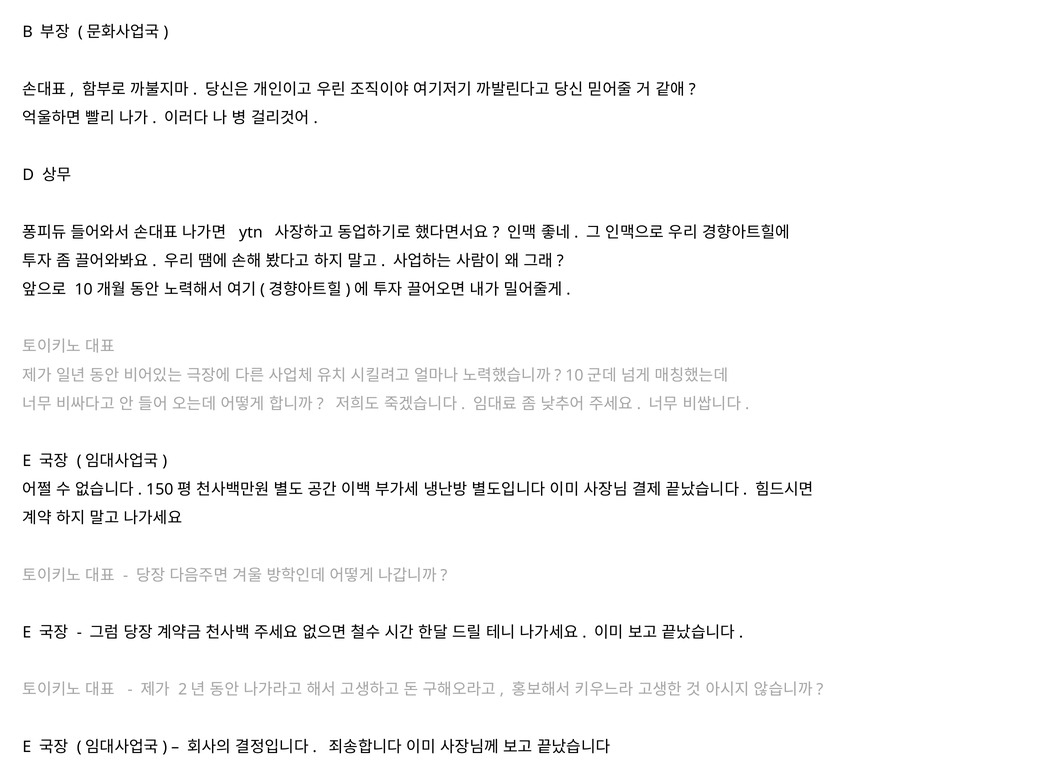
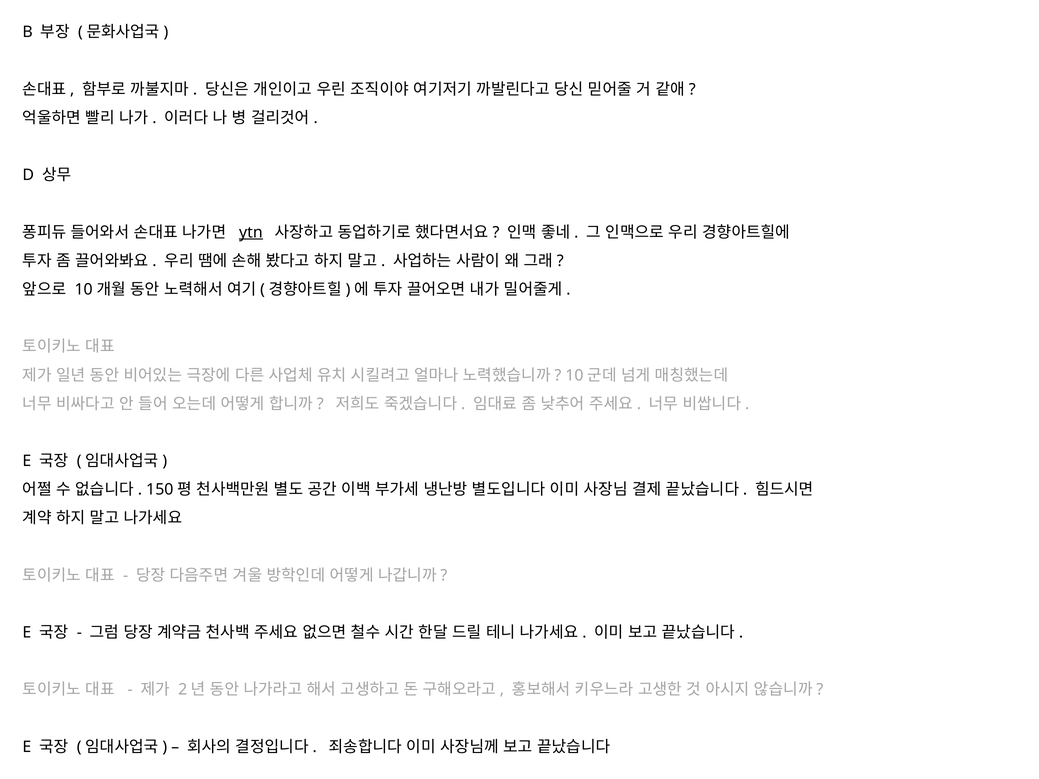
ytn underline: none -> present (251, 232)
